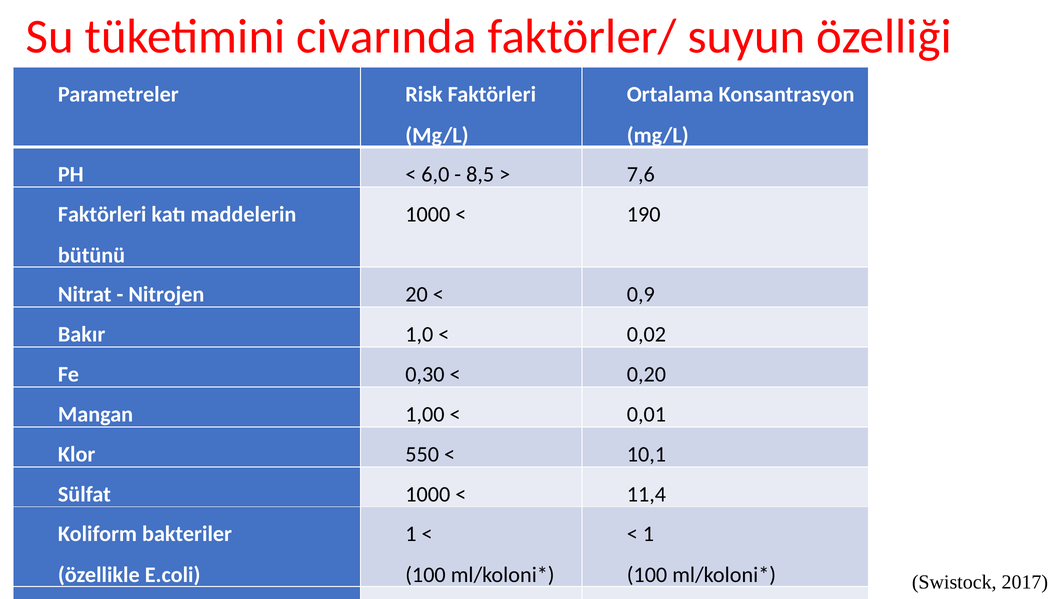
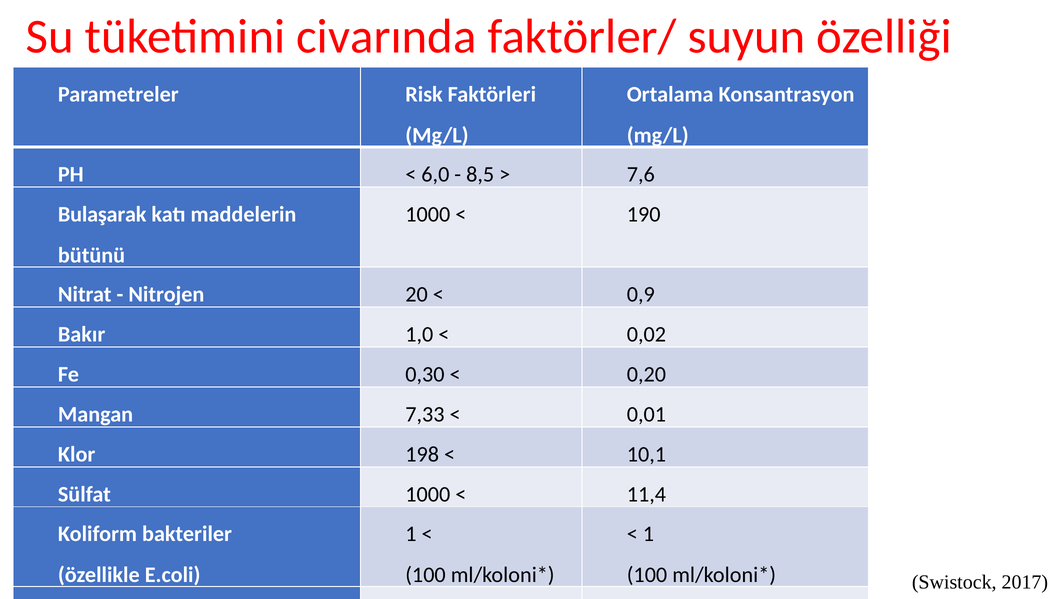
Faktörleri: Faktörleri -> Bulaşarak (102, 214)
1,00: 1,00 -> 7,33 (425, 414)
550: 550 -> 198 (422, 454)
